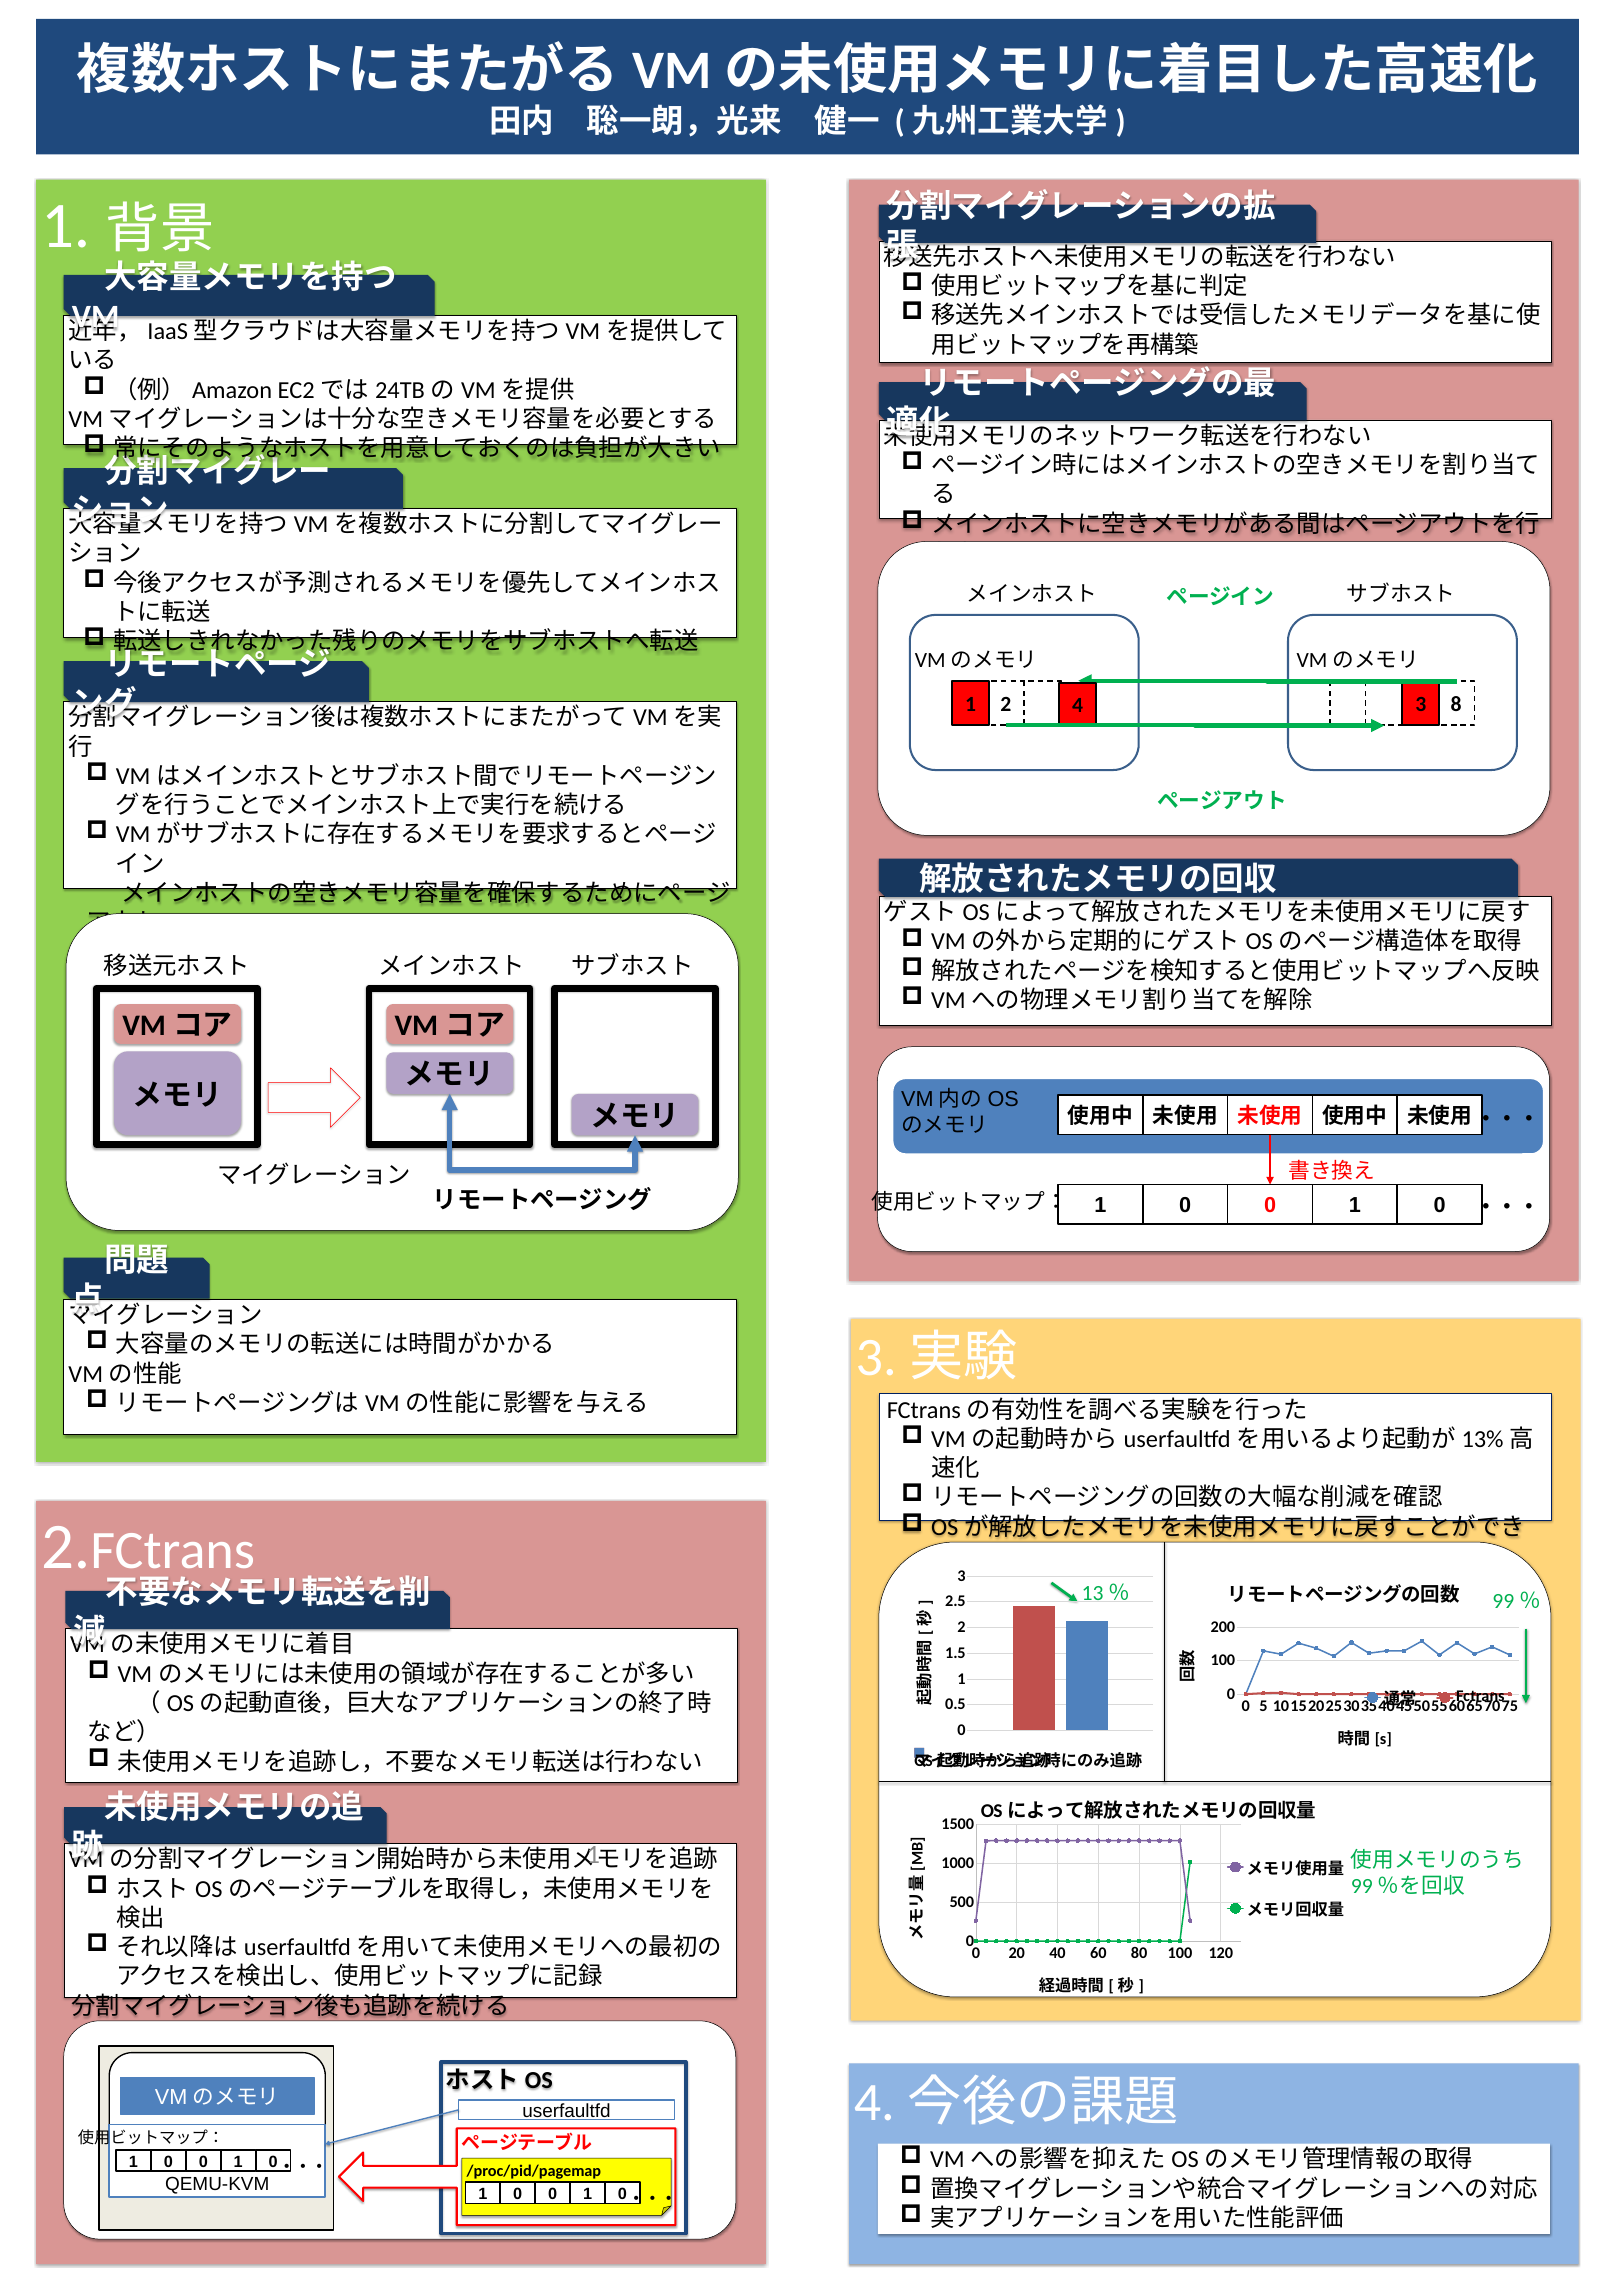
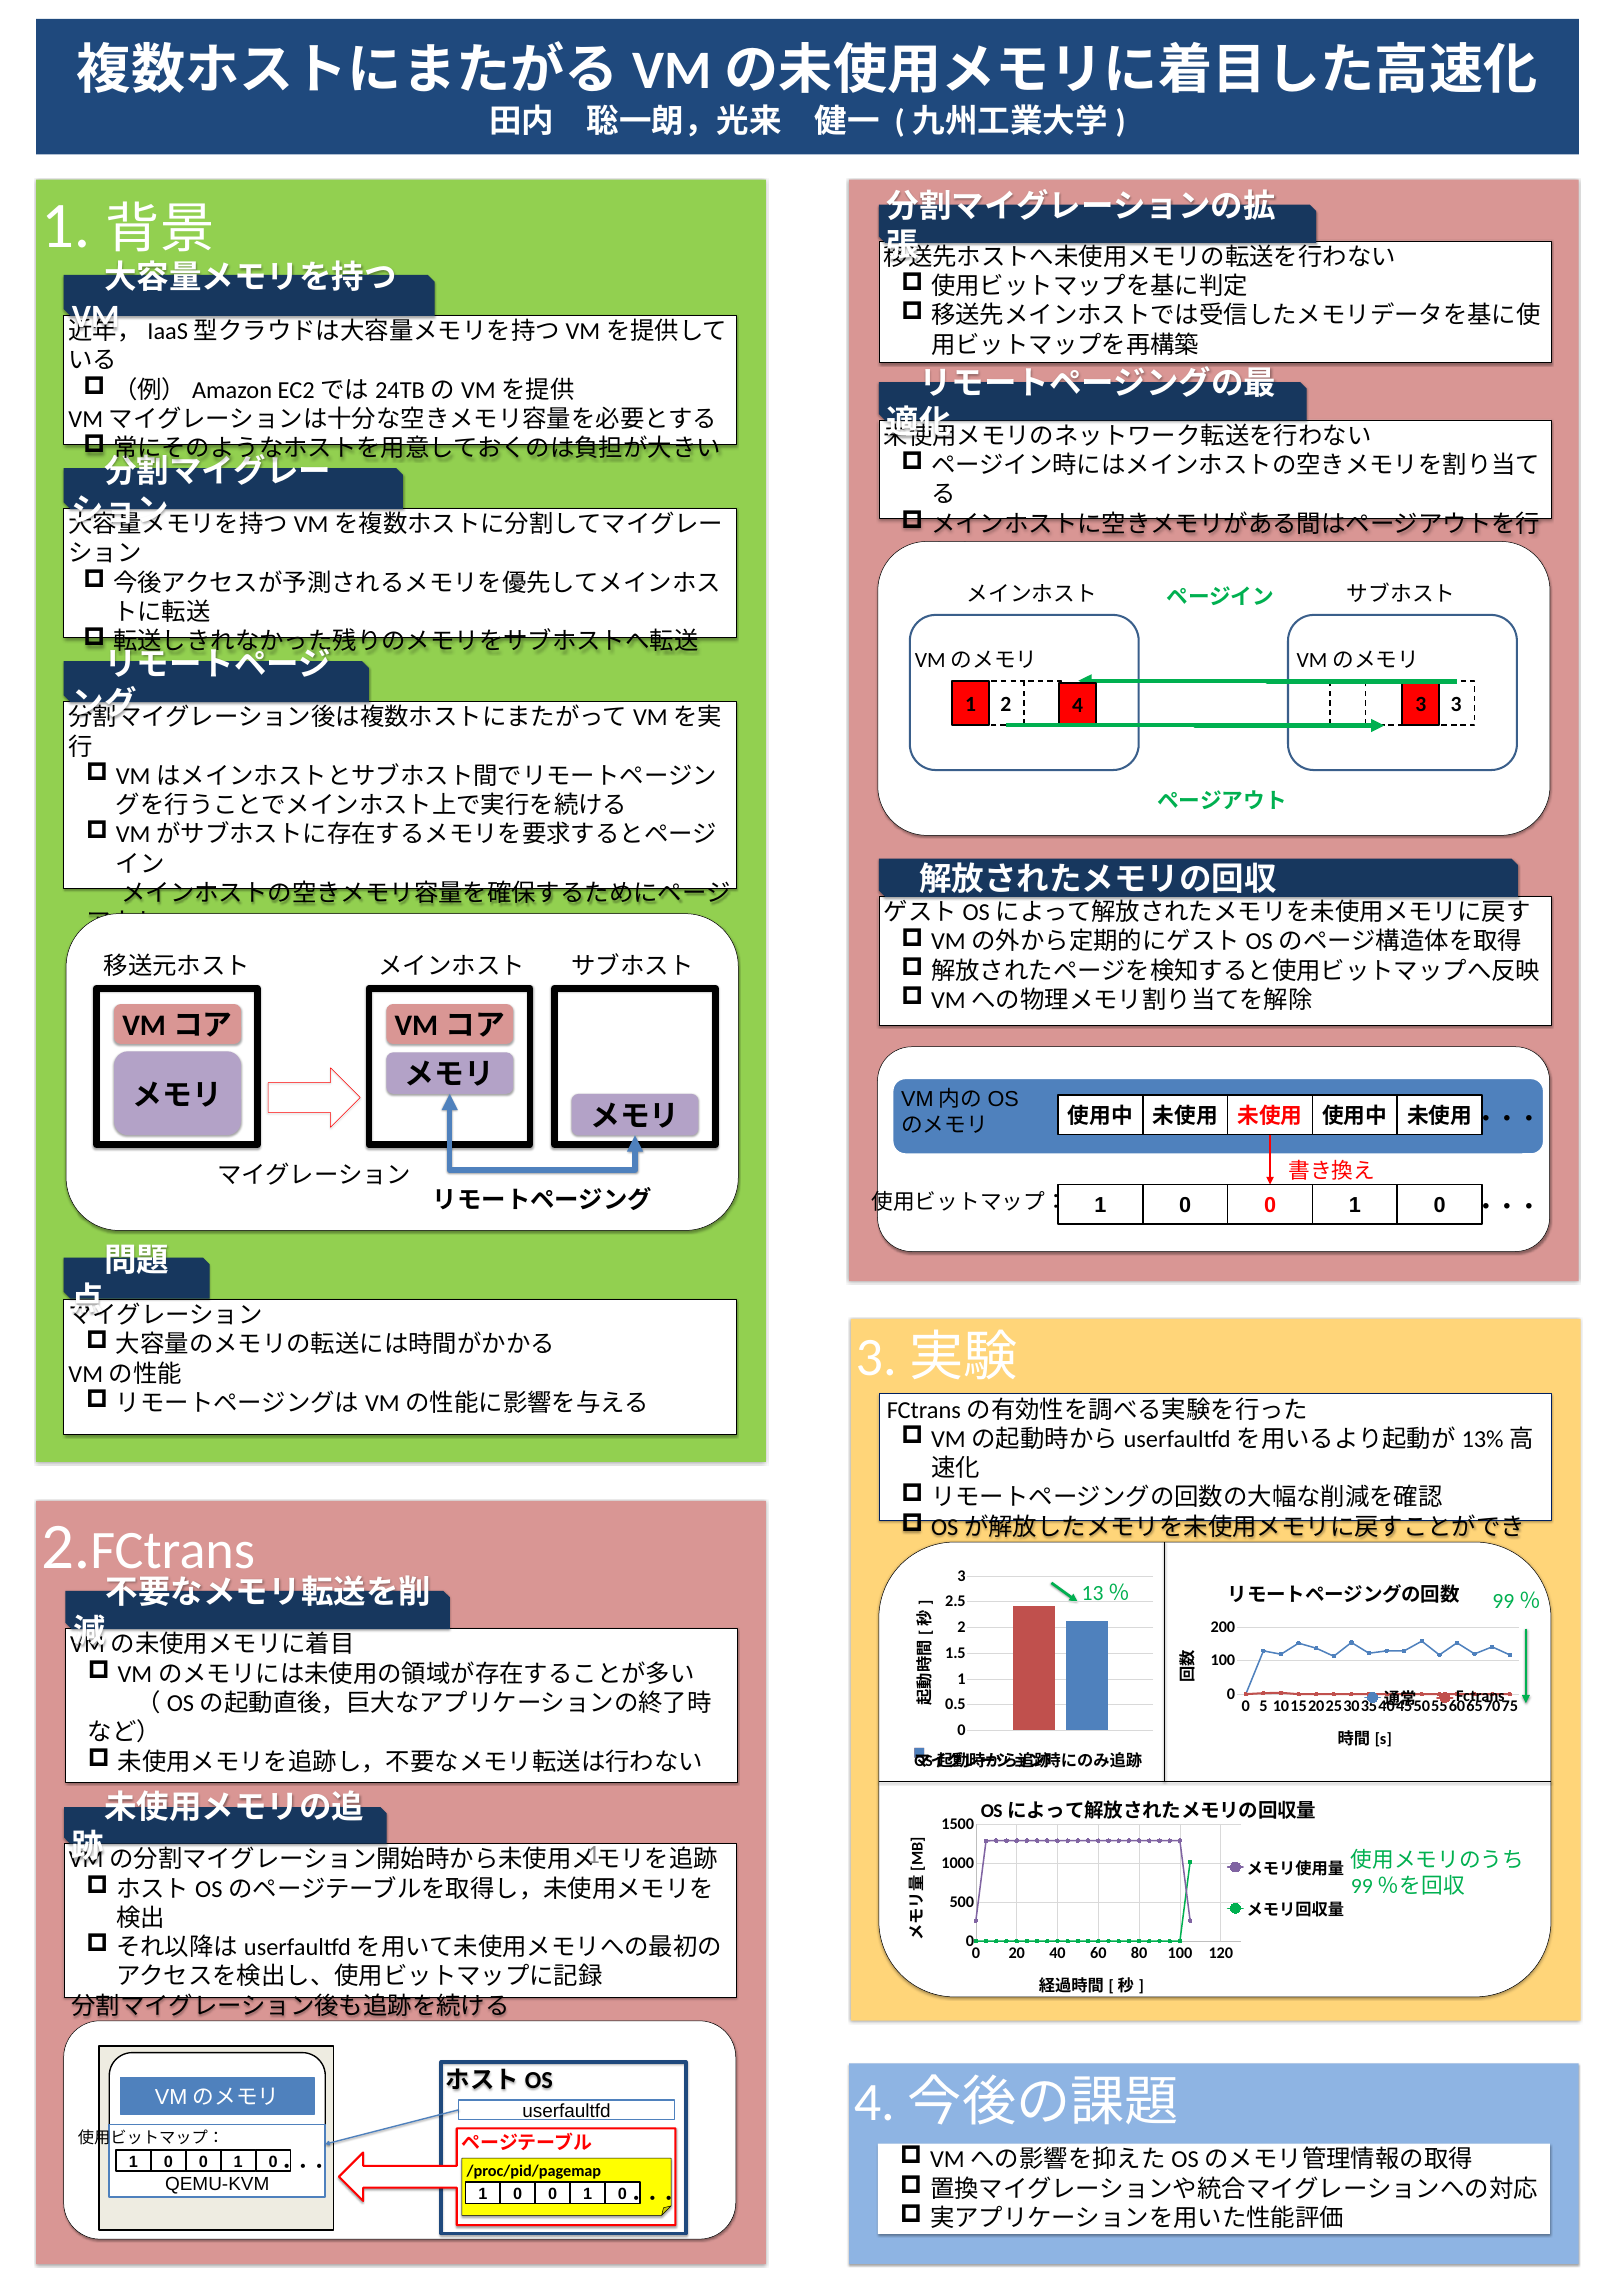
1 8: 8 -> 3 (1456, 705)
